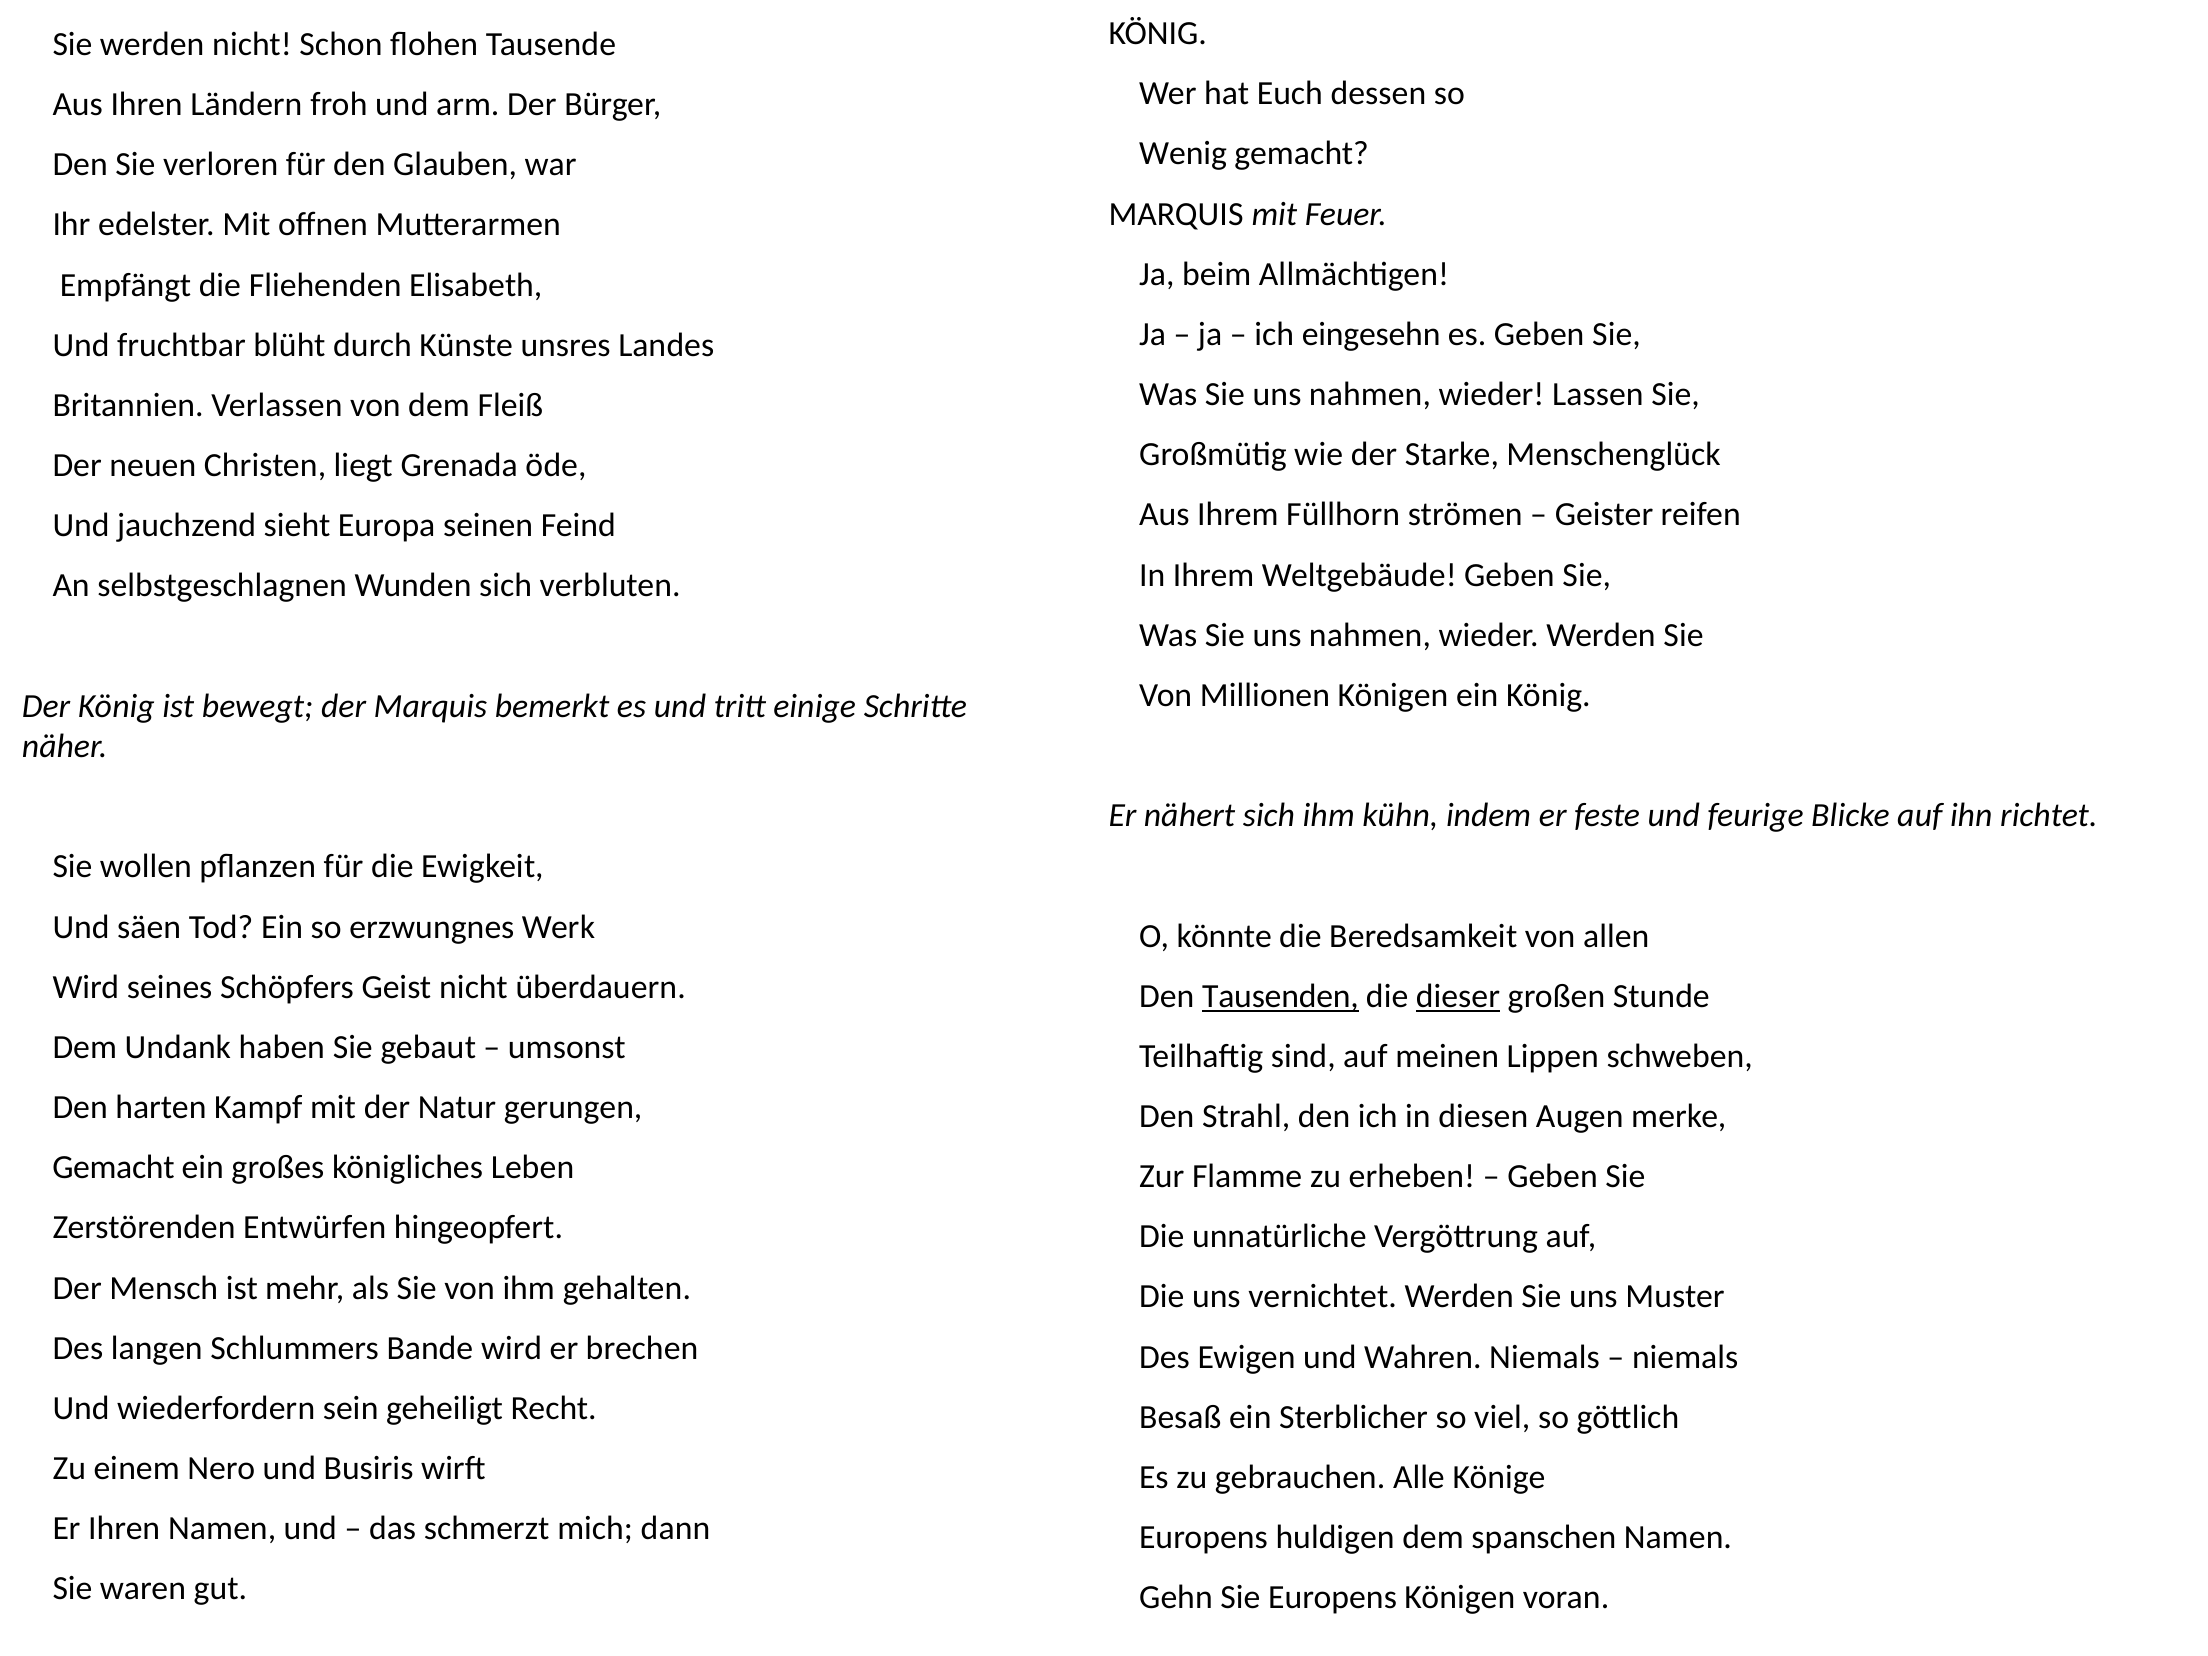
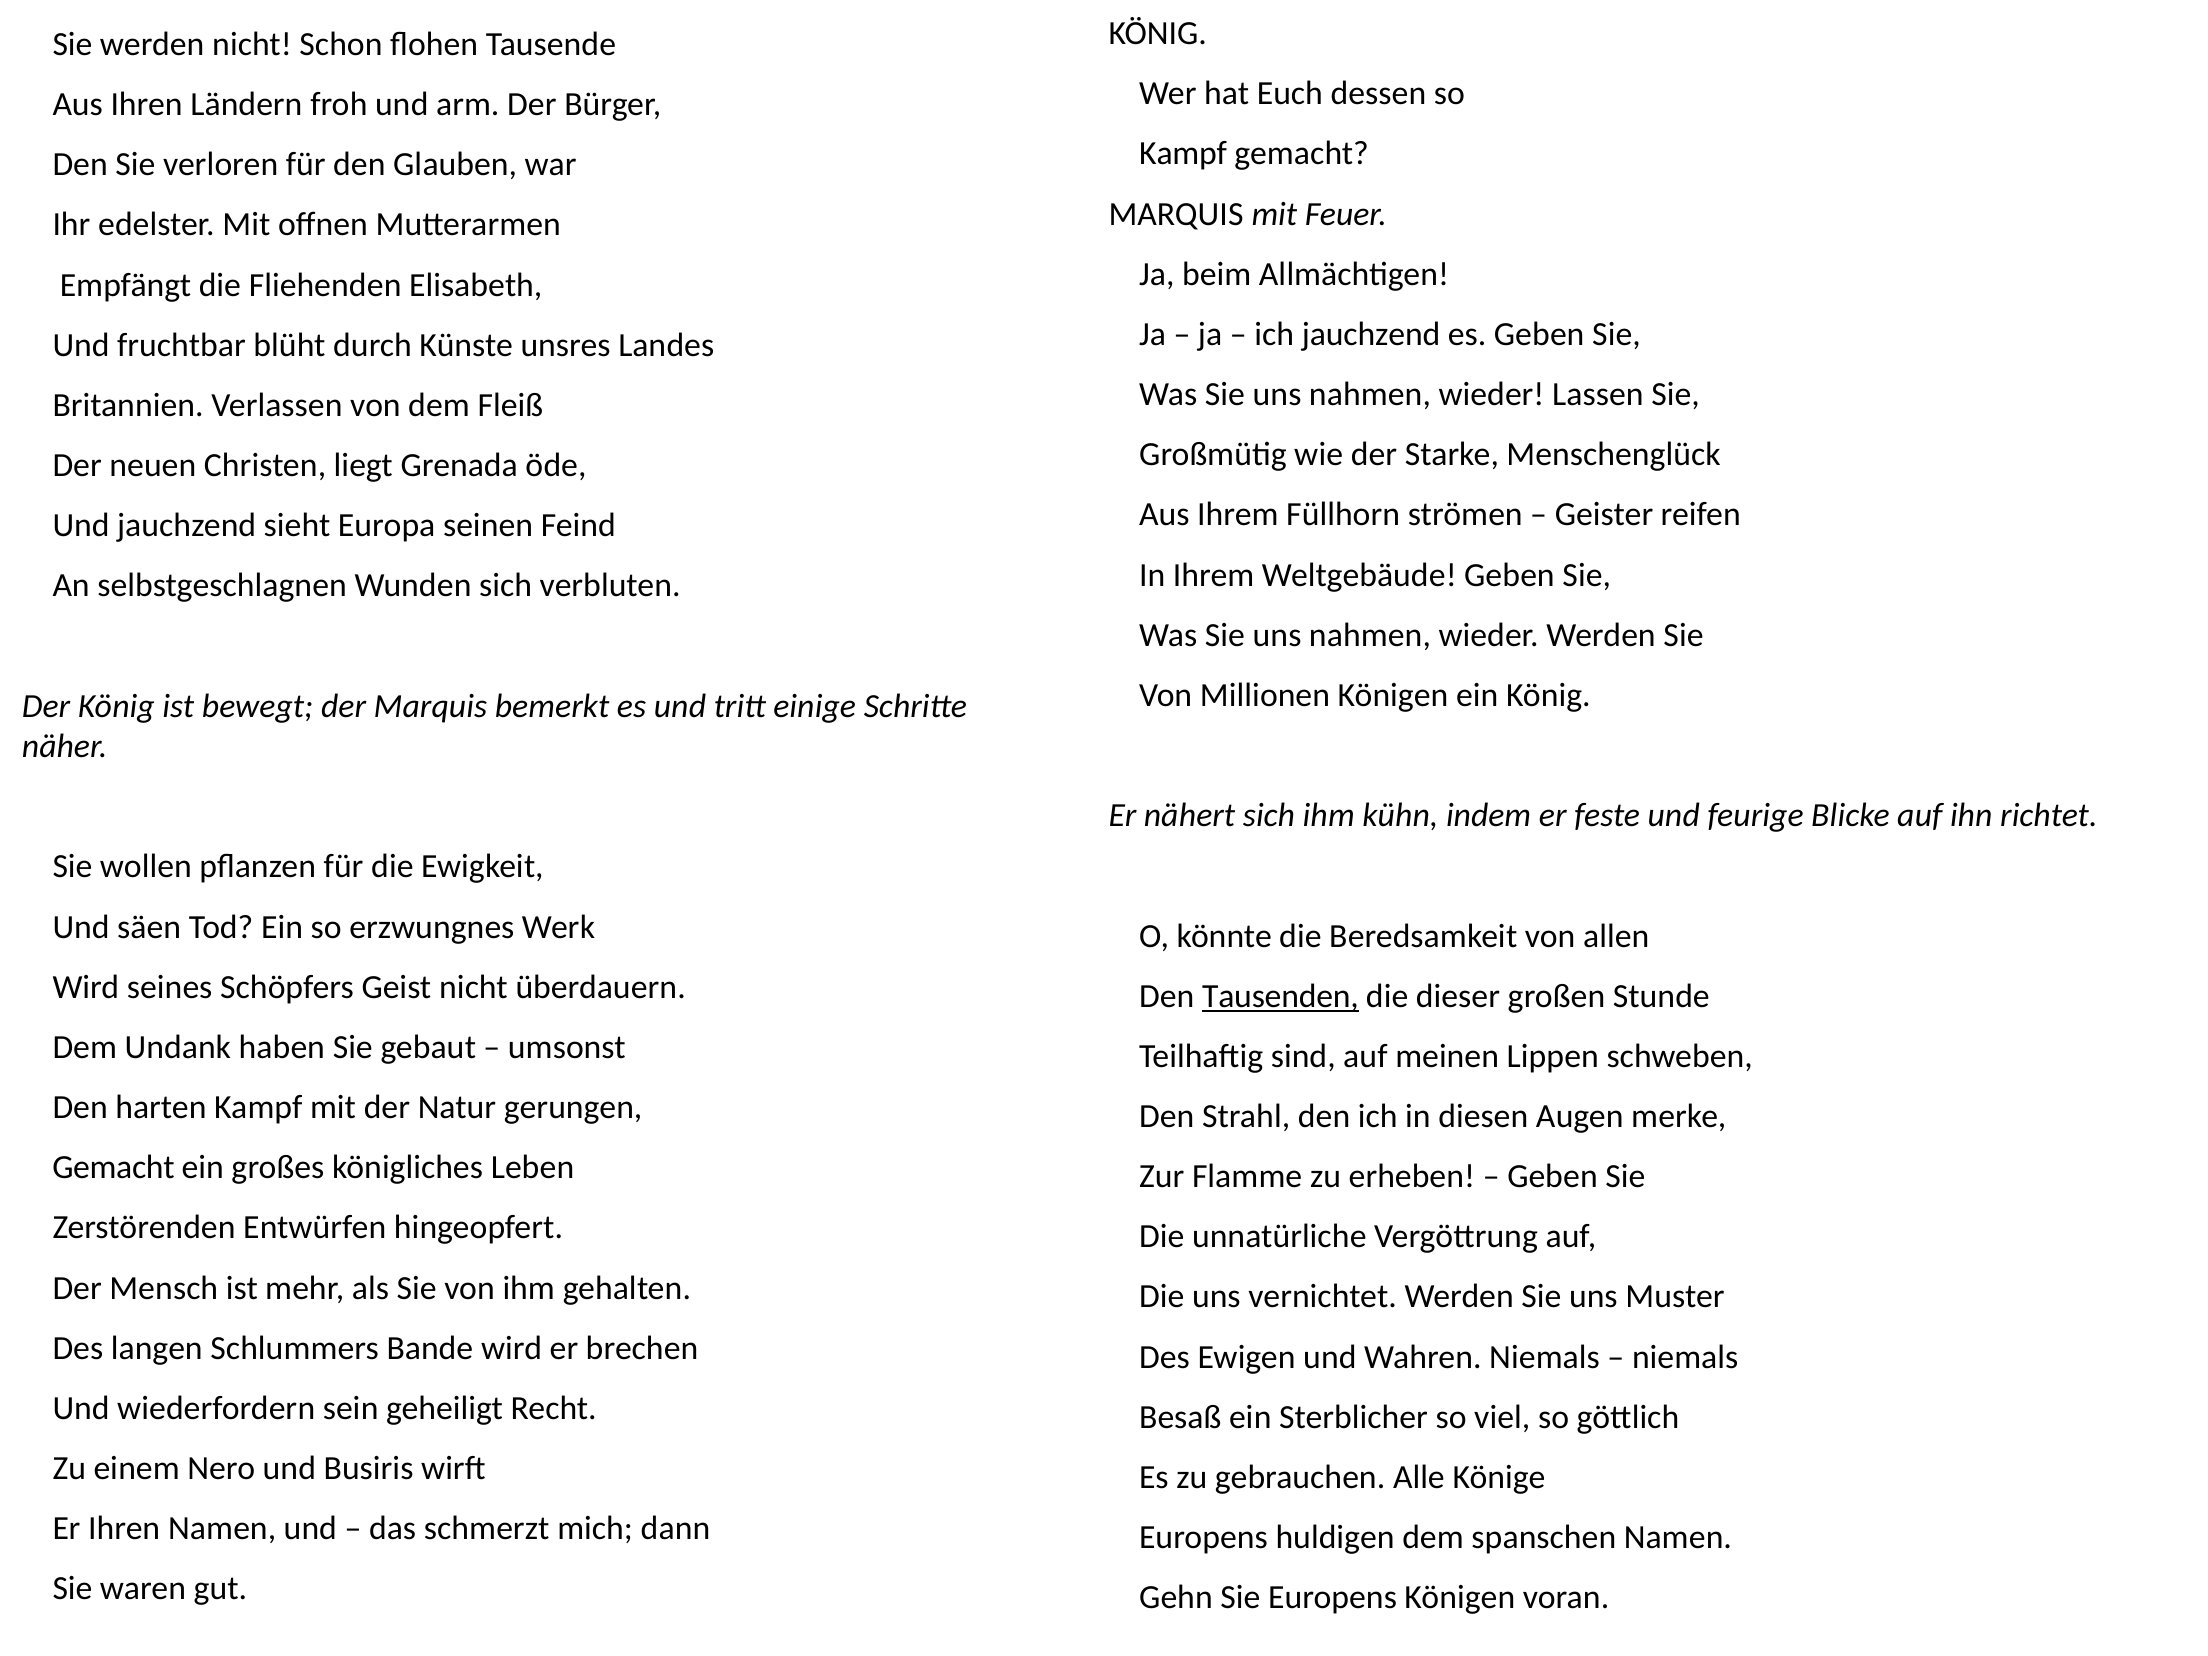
Wenig: Wenig -> Kampf (1183, 154)
ich eingesehn: eingesehn -> jauchzend (1371, 334)
dieser underline: present -> none (1458, 996)
